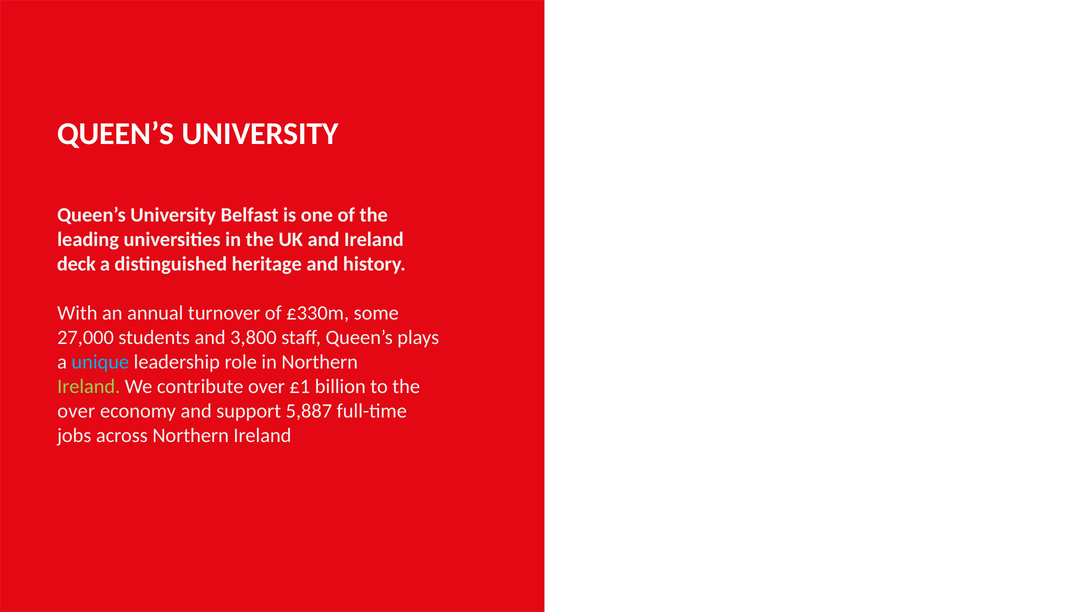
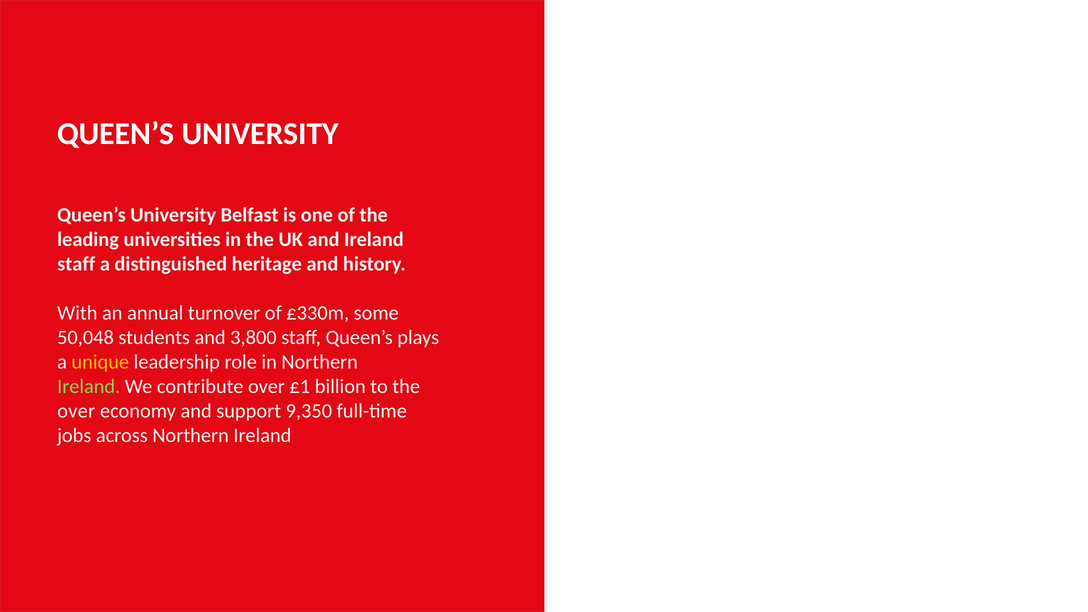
deck: deck -> staff (76, 264)
27,000: 27,000 -> 50,048 (86, 337)
unique colour: light blue -> yellow (100, 362)
5,887: 5,887 -> 9,350 (309, 411)
